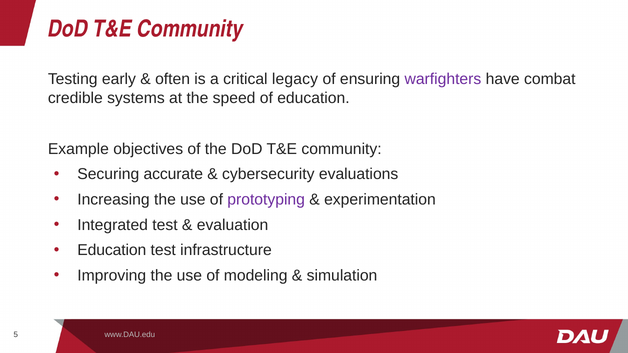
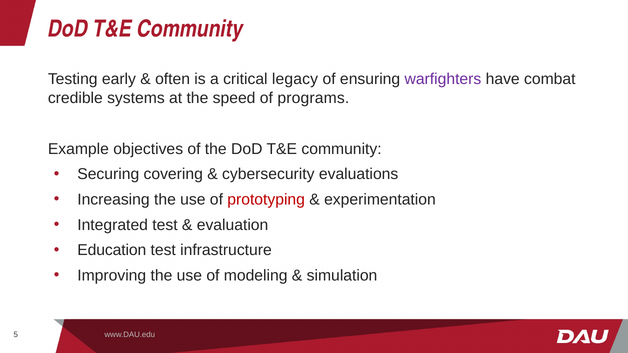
of education: education -> programs (313, 98)
accurate: accurate -> covering (173, 174)
prototyping colour: purple -> red (266, 200)
